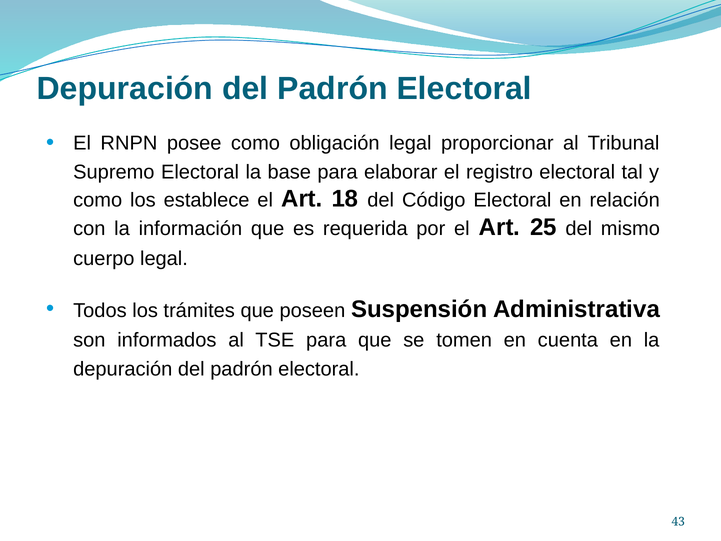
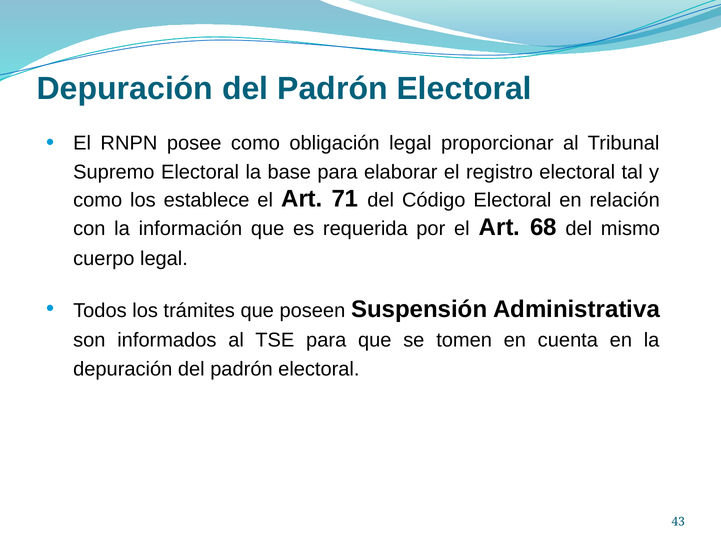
18: 18 -> 71 (345, 199)
25: 25 -> 68 (543, 227)
